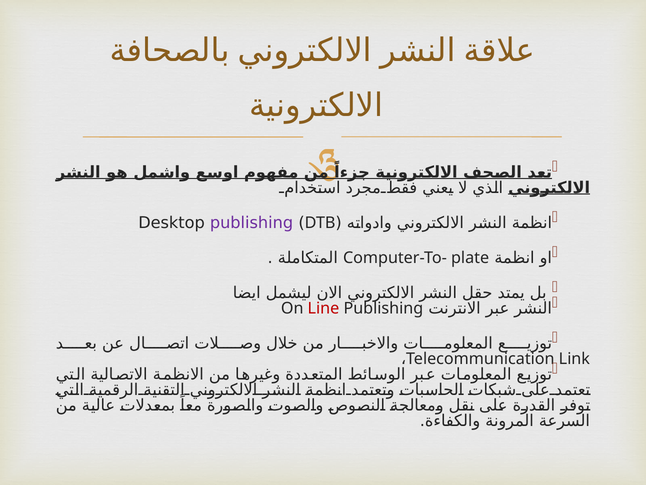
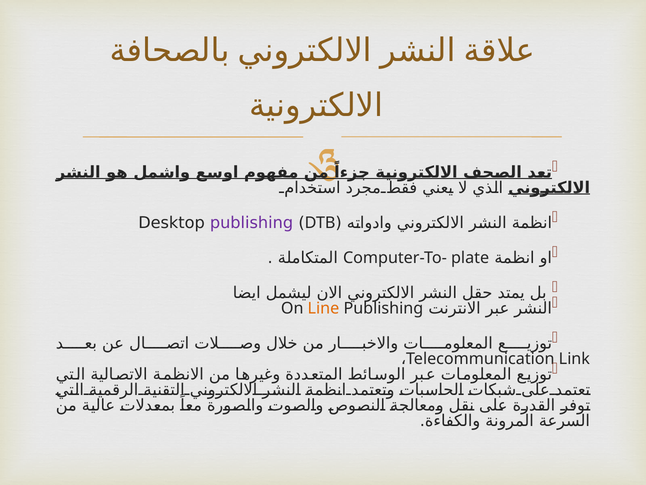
Line colour: red -> orange (323, 308)
